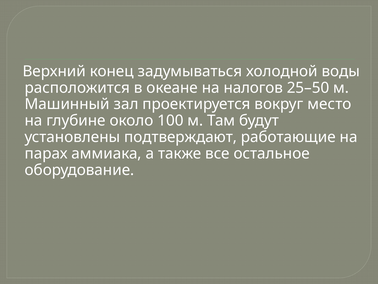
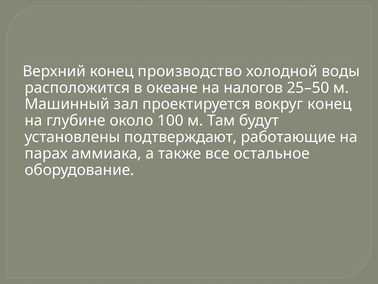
задумываться: задумываться -> производство (190, 71)
вокруг место: место -> конец (329, 104)
